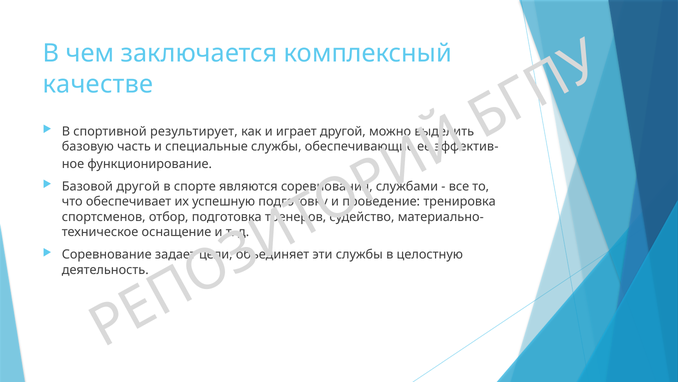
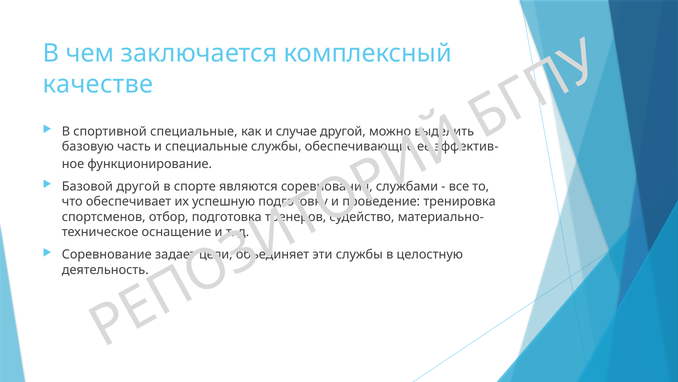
спортивной результирует: результирует -> специальные (194, 131)
играет: играет -> случае (296, 131)
